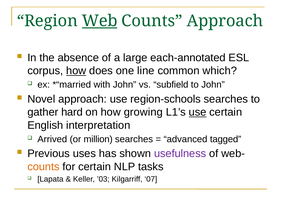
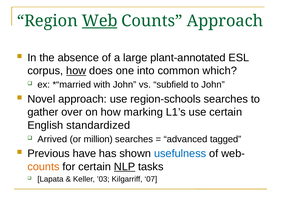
each-annotated: each-annotated -> plant-annotated (188, 58)
line: line -> into (146, 71)
hard: hard -> over (72, 113)
growing: growing -> marking (143, 113)
use underline: present -> none (198, 113)
interpretation: interpretation -> standardized (98, 126)
uses: uses -> have (84, 154)
usefulness colour: purple -> blue (180, 154)
NLP underline: none -> present (125, 167)
